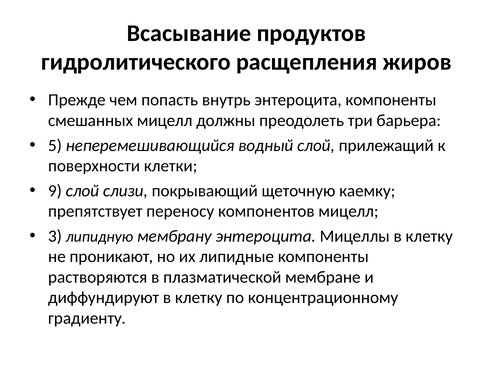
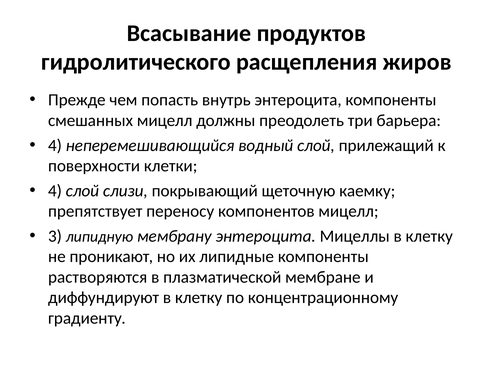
5: 5 -> 4 (55, 146)
9: 9 -> 4 (55, 191)
